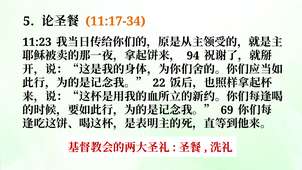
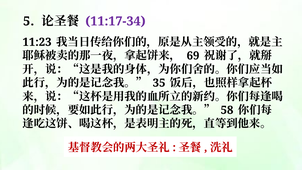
11:17-34 colour: orange -> purple (115, 21)
94: 94 -> 69 (193, 56)
22: 22 -> 35 (159, 83)
69: 69 -> 58 (227, 110)
